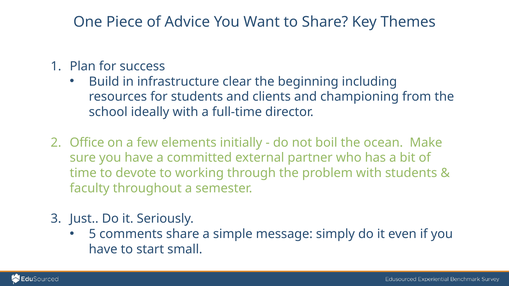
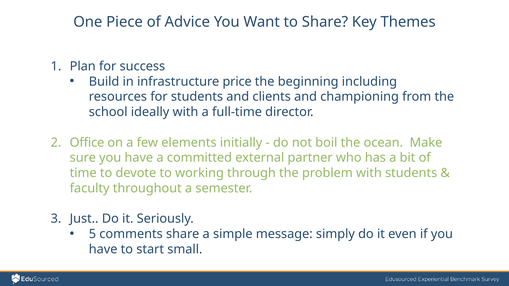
clear: clear -> price (237, 82)
